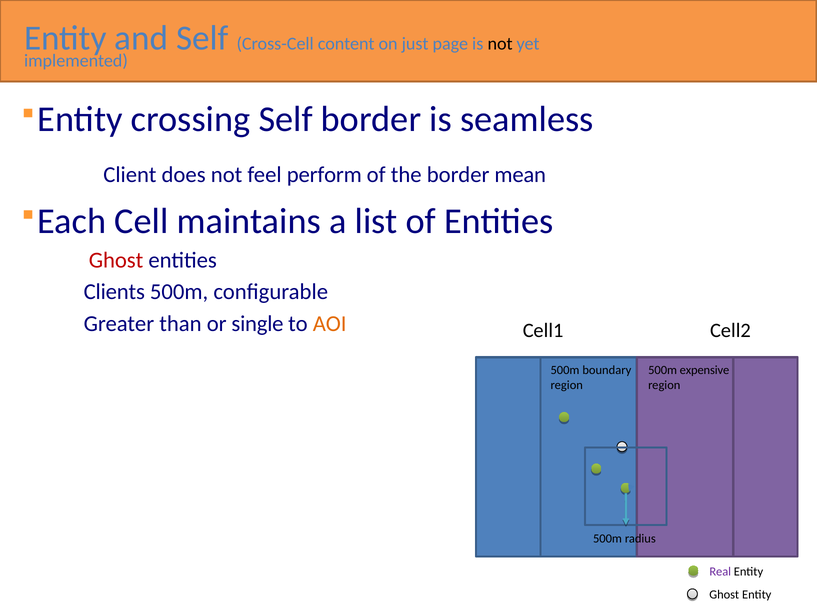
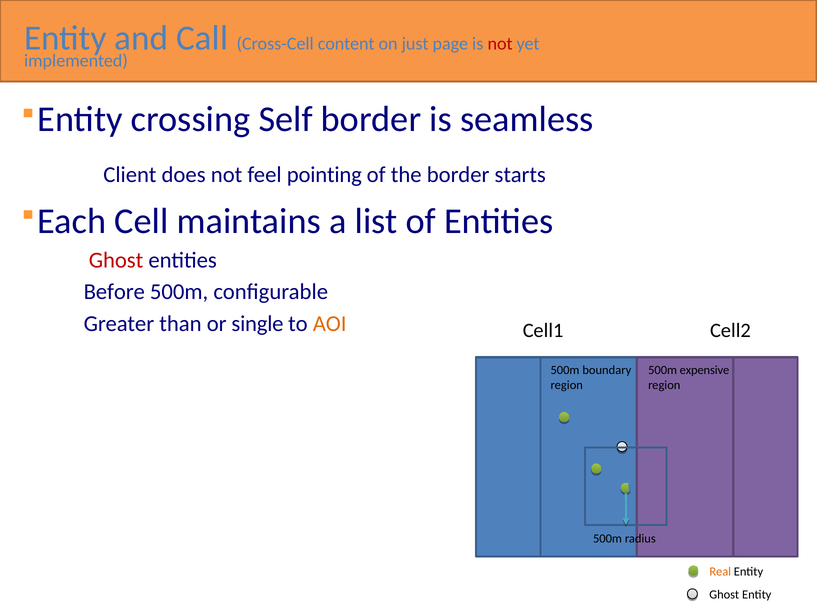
and Self: Self -> Call (202, 38)
not colour: black -> red (500, 44)
perform: perform -> pointing (324, 175)
mean: mean -> starts (520, 175)
Clients: Clients -> Before (114, 292)
Real colour: purple -> orange (720, 571)
